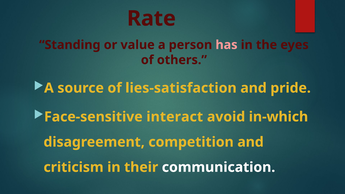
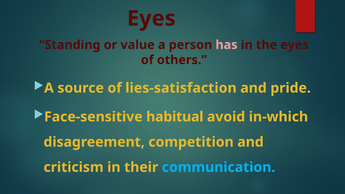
Rate: Rate -> Eyes (151, 19)
interact: interact -> habitual (175, 117)
communication colour: white -> light blue (219, 167)
